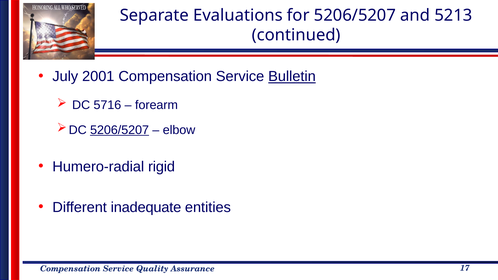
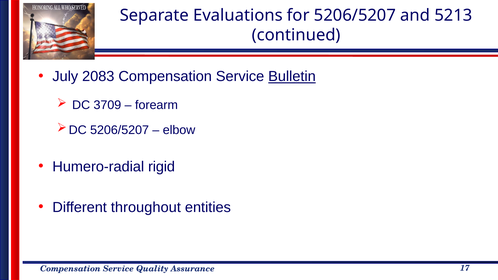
2001: 2001 -> 2083 (98, 77)
5716: 5716 -> 3709 (107, 105)
5206/5207 underline: present -> none (120, 130)
inadequate: inadequate -> throughout (146, 207)
